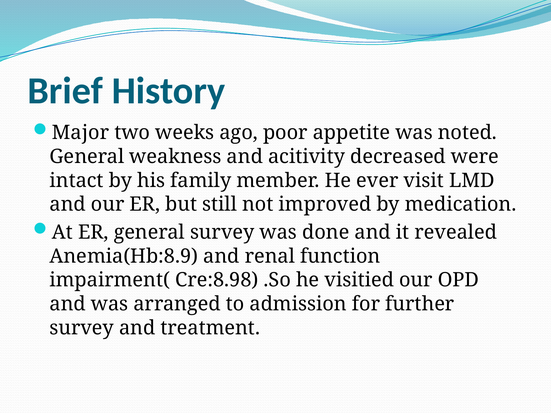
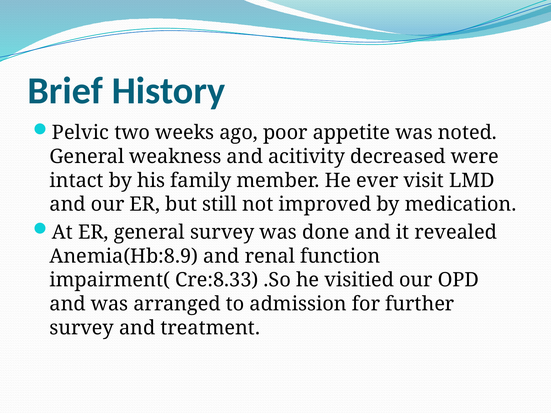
Major: Major -> Pelvic (80, 133)
Cre:8.98: Cre:8.98 -> Cre:8.33 (217, 280)
